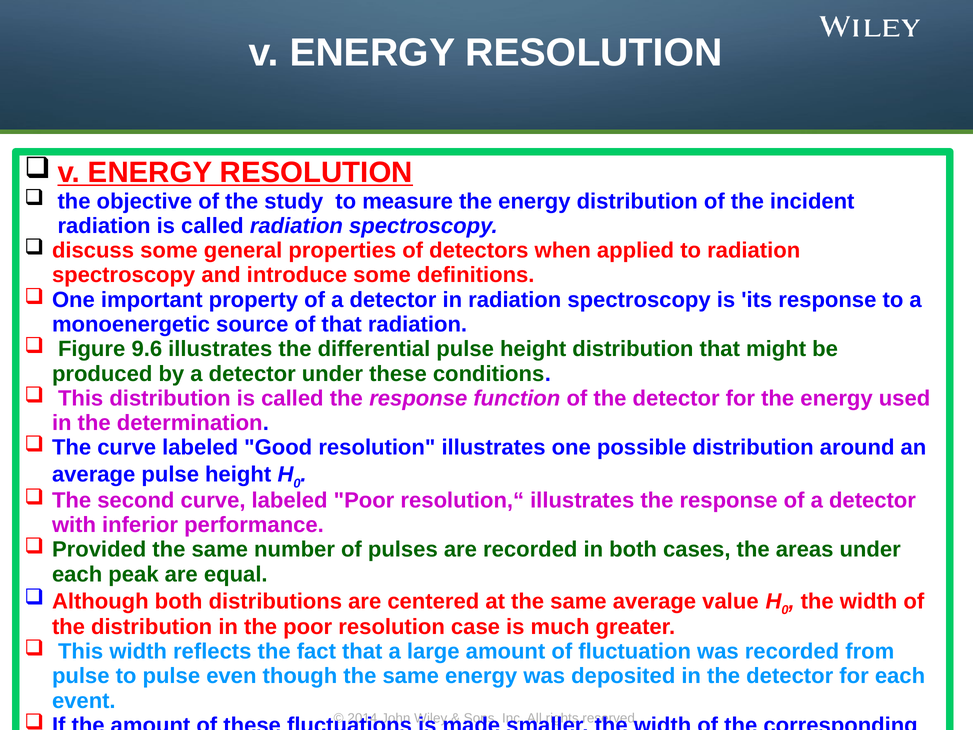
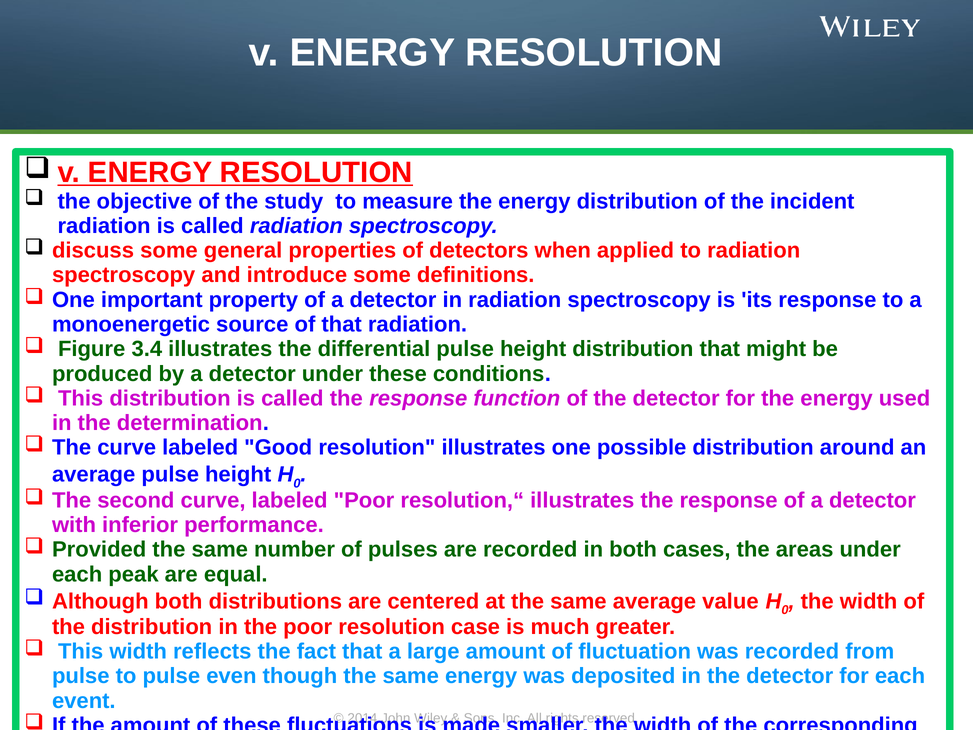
9.6: 9.6 -> 3.4 (147, 349)
